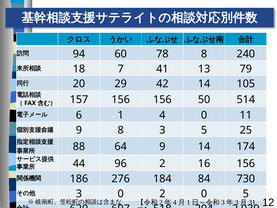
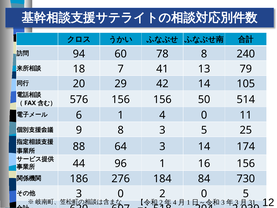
157: 157 -> 576 (79, 99)
64 9: 9 -> 3 (162, 146)
96 2: 2 -> 1 (162, 163)
